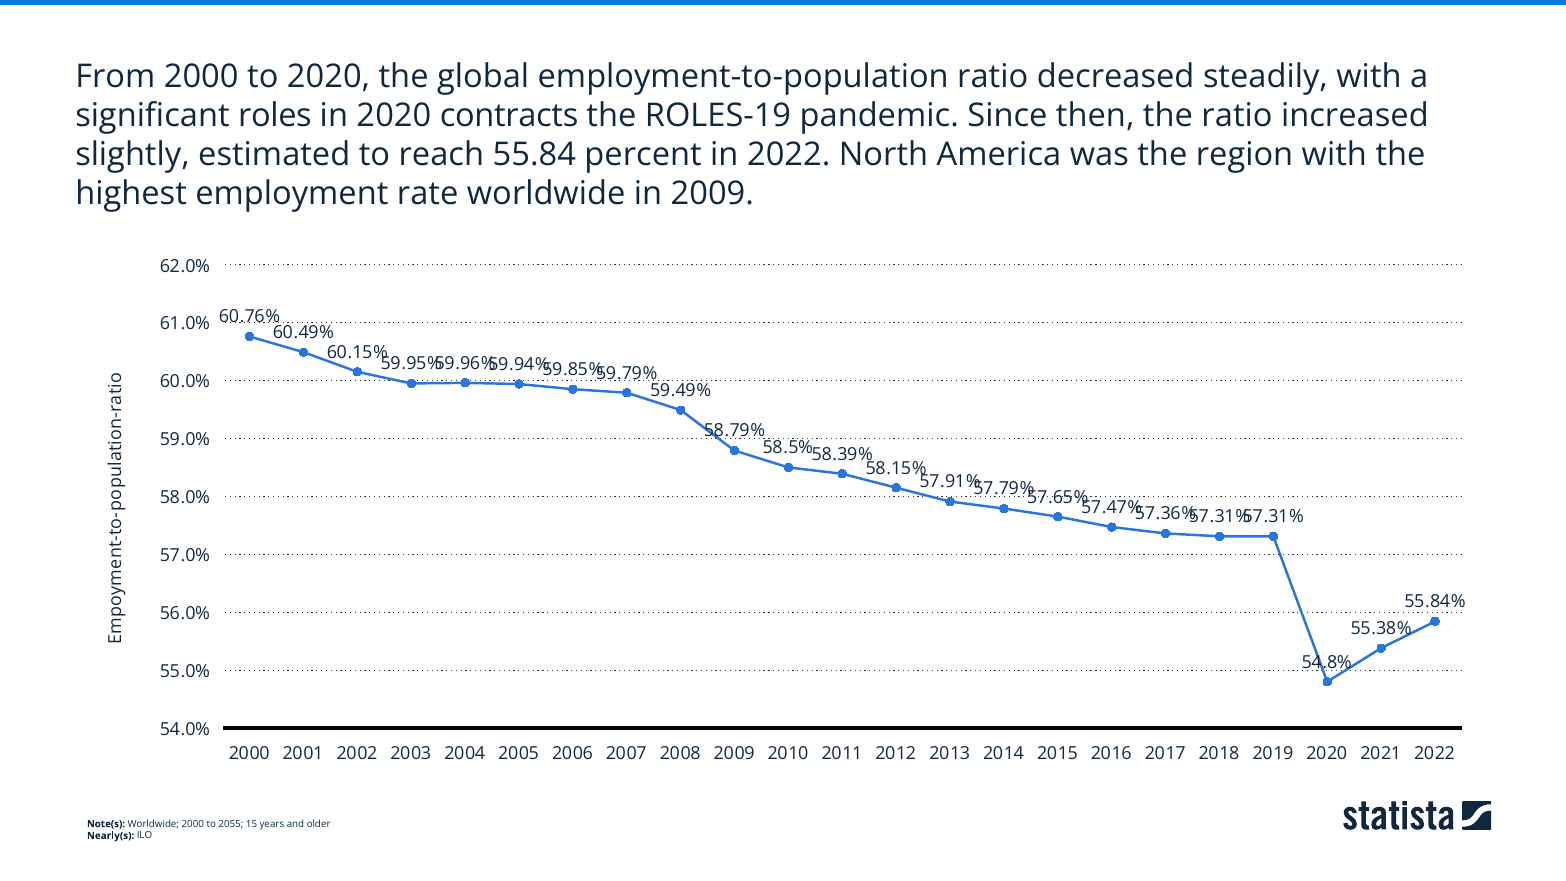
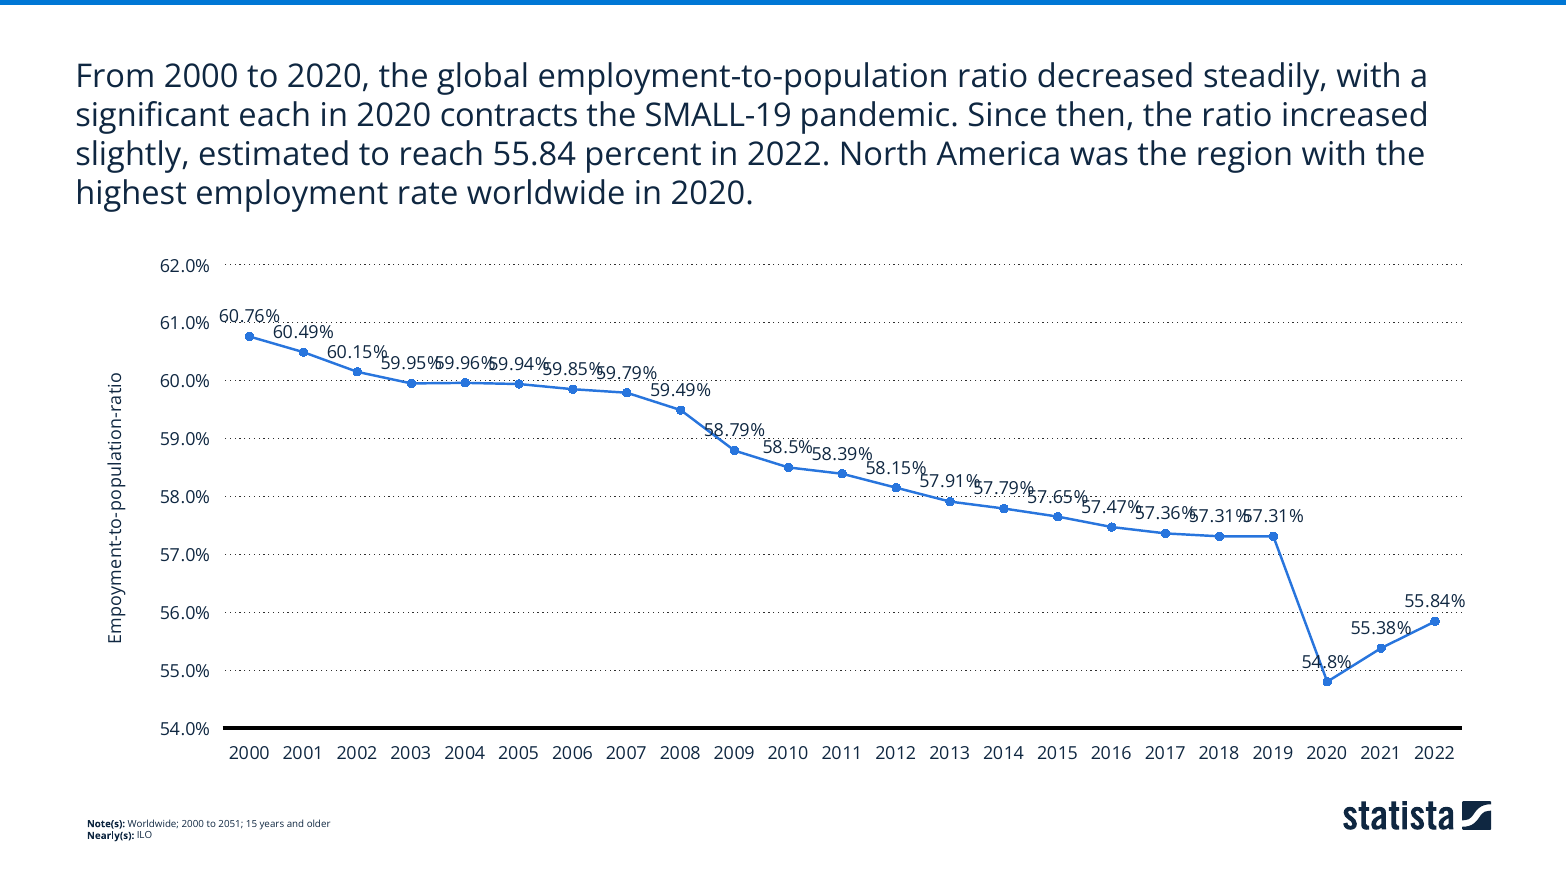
roles: roles -> each (275, 116)
ROLES-19: ROLES-19 -> SMALL-19 (718, 116)
worldwide in 2009: 2009 -> 2020 (712, 194)
2055: 2055 -> 2051 (231, 824)
